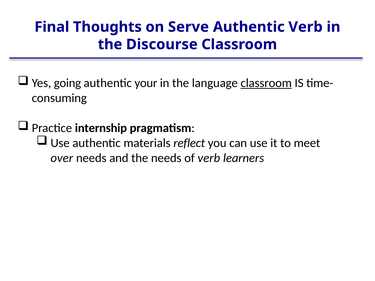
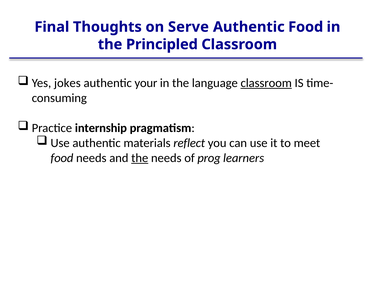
Authentic Verb: Verb -> Food (306, 27)
Discourse: Discourse -> Principled (162, 44)
going: going -> jokes (67, 83)
over: over -> food (62, 158)
the underline: none -> present (140, 158)
of verb: verb -> prog (209, 158)
